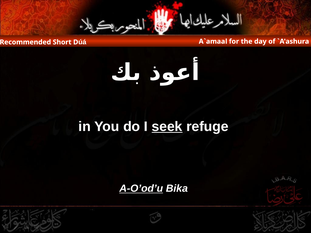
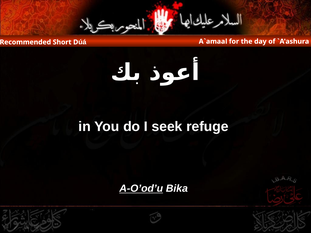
seek underline: present -> none (167, 127)
